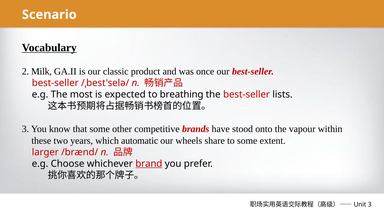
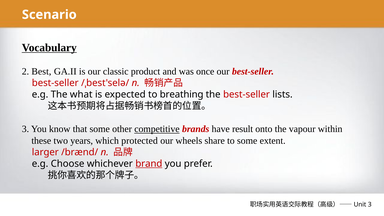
Milk: Milk -> Best (41, 71)
most: most -> what (81, 95)
competitive underline: none -> present (157, 129)
stood: stood -> result (243, 129)
automatic: automatic -> protected (140, 141)
